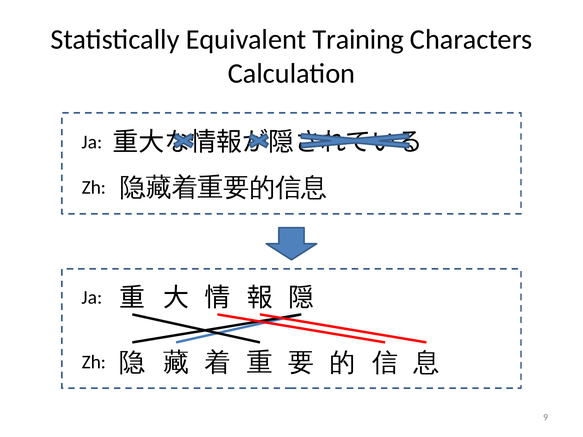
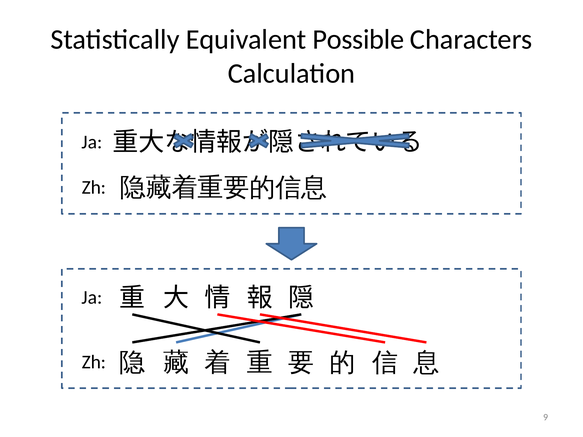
Training: Training -> Possible (358, 39)
